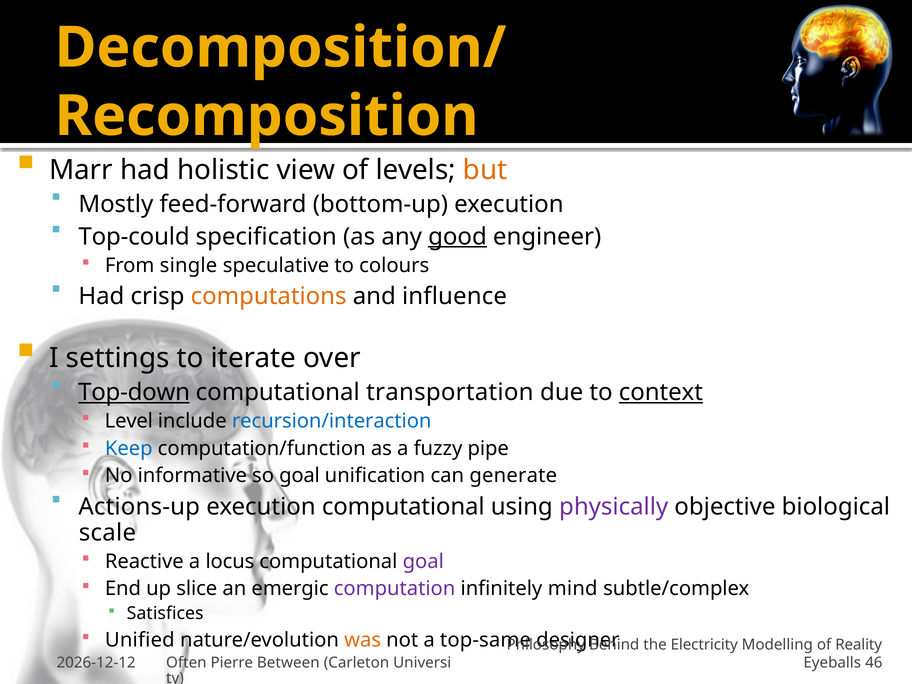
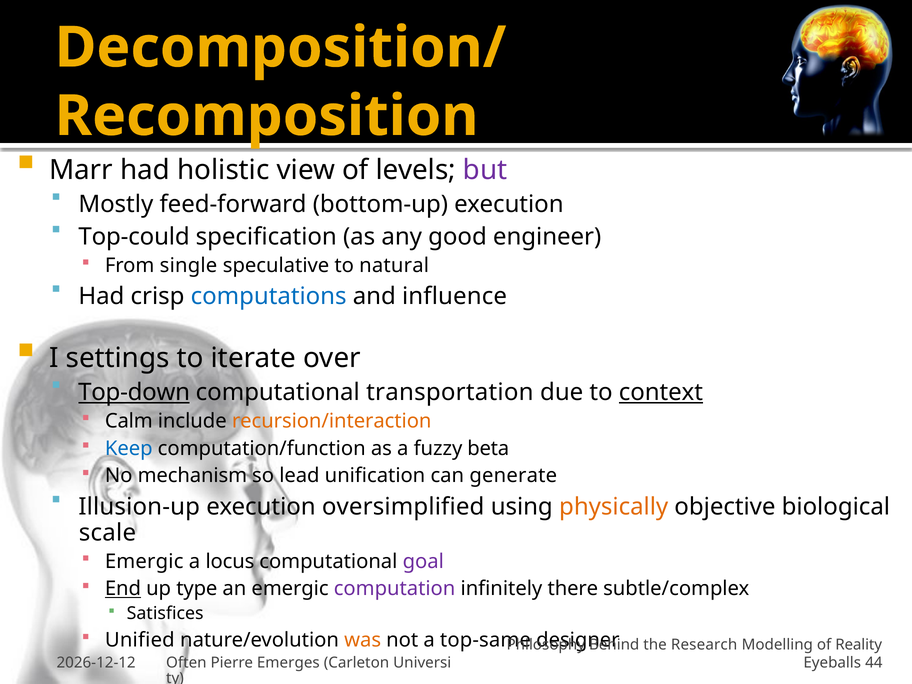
but colour: orange -> purple (485, 170)
good underline: present -> none (457, 237)
colours: colours -> natural (394, 266)
computations colour: orange -> blue (269, 296)
Level: Level -> Calm (129, 421)
recursion/interaction colour: blue -> orange (332, 421)
pipe: pipe -> beta (488, 448)
informative: informative -> mechanism (192, 476)
so goal: goal -> lead (299, 476)
Actions-up: Actions-up -> Illusion-up (139, 507)
execution computational: computational -> oversimplified (403, 507)
physically colour: purple -> orange (614, 507)
Reactive: Reactive -> Emergic (144, 561)
End underline: none -> present (123, 589)
slice: slice -> type (197, 589)
mind: mind -> there (573, 589)
Electricity: Electricity -> Research (704, 645)
Between: Between -> Emerges (288, 663)
46: 46 -> 44 (874, 663)
